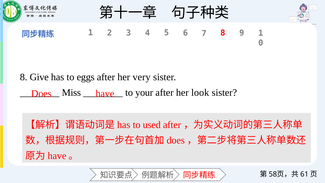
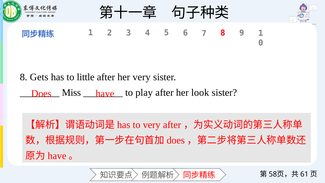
Give: Give -> Gets (39, 77)
eggs: eggs -> little (86, 77)
your: your -> play (144, 93)
to used: used -> very (152, 125)
